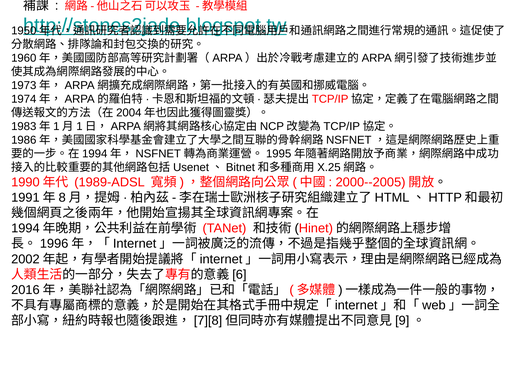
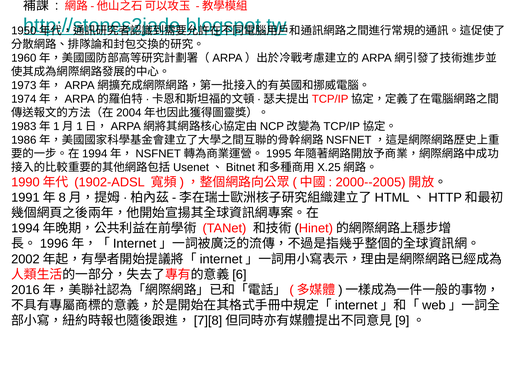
1989-ADSL: 1989-ADSL -> 1902-ADSL (110, 182)
